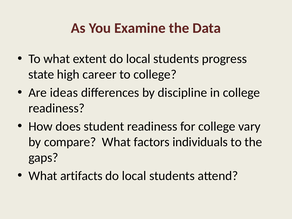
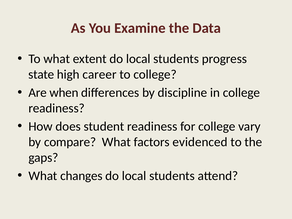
ideas: ideas -> when (64, 93)
individuals: individuals -> evidenced (200, 142)
artifacts: artifacts -> changes (81, 176)
